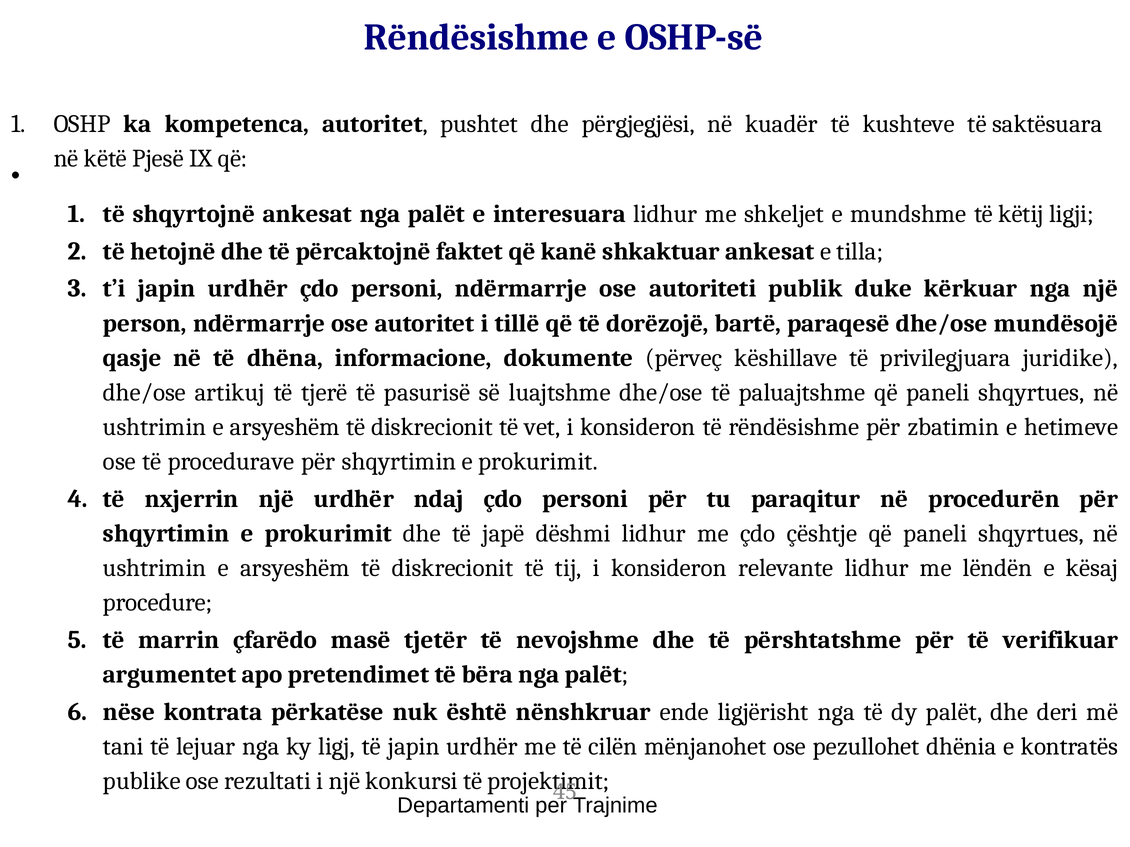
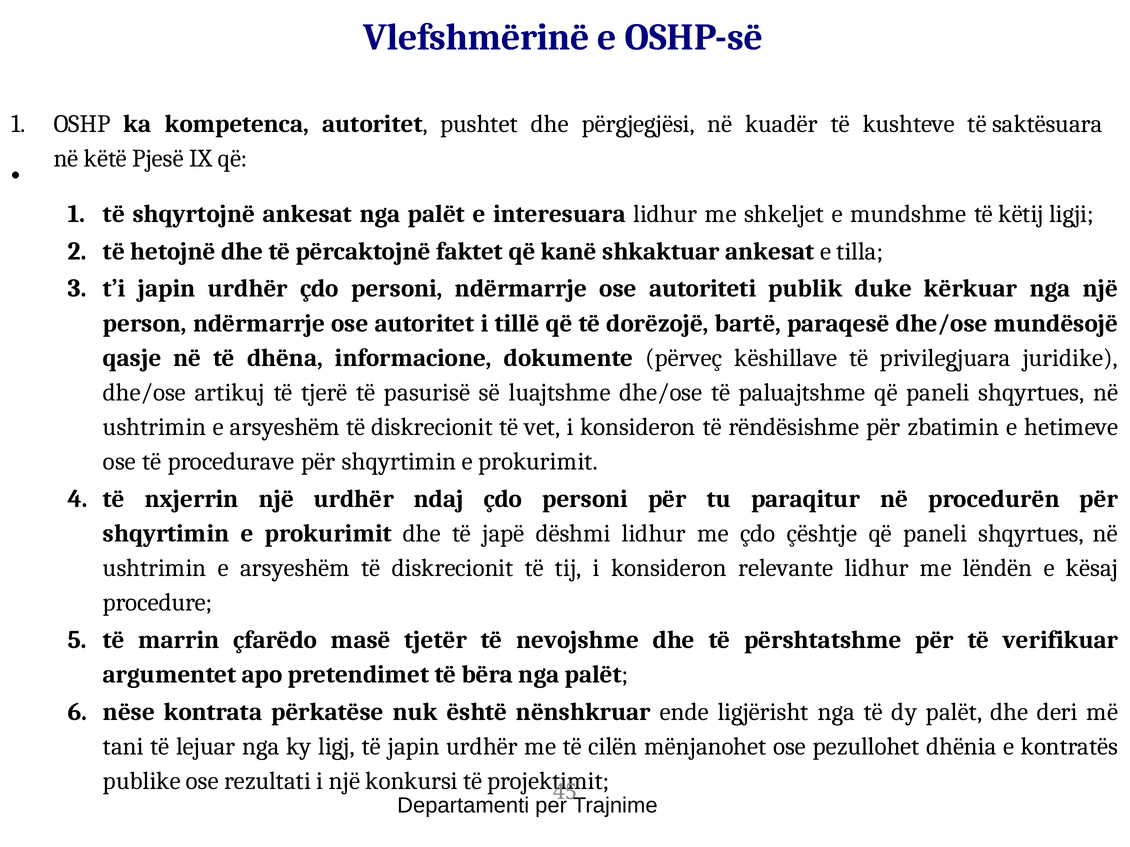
Rëndësishme: Rëndësishme -> Vlefshmërinë (477, 38)
